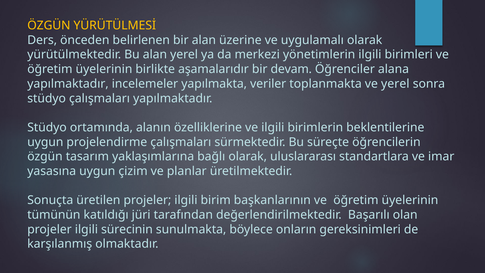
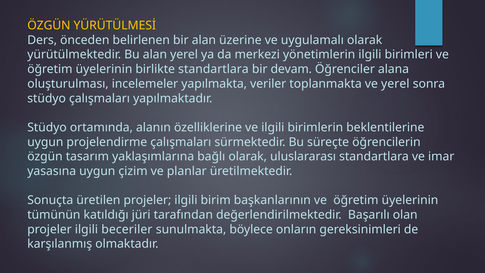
birlikte aşamalarıdır: aşamalarıdır -> standartlara (213, 69)
yapılmaktadır: yapılmaktadır -> oluşturulması (68, 84)
sürecinin: sürecinin -> beceriler (127, 229)
